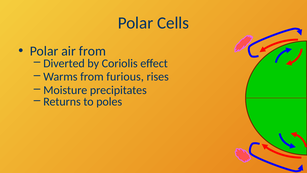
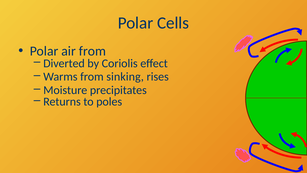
furious: furious -> sinking (125, 77)
